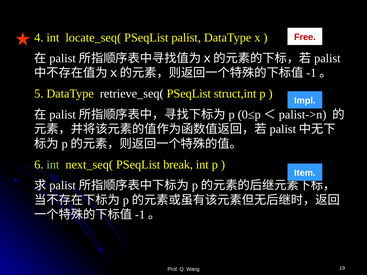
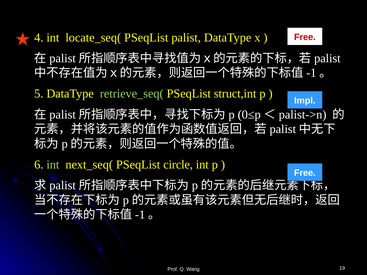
retrieve_seq( colour: white -> light green (132, 94)
break: break -> circle (178, 165)
Item: Item -> Free (305, 173)
